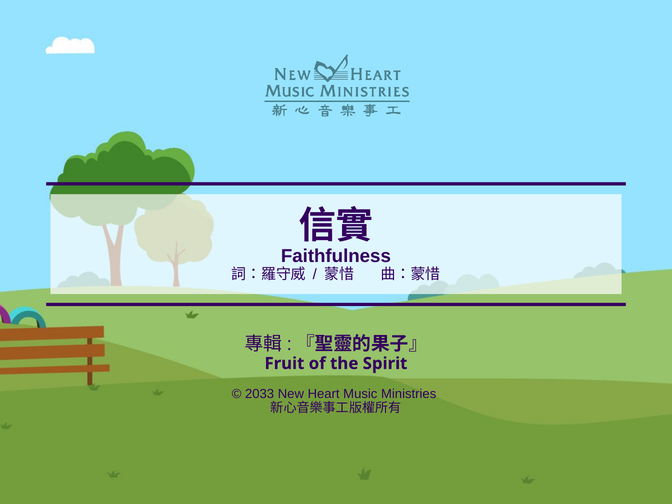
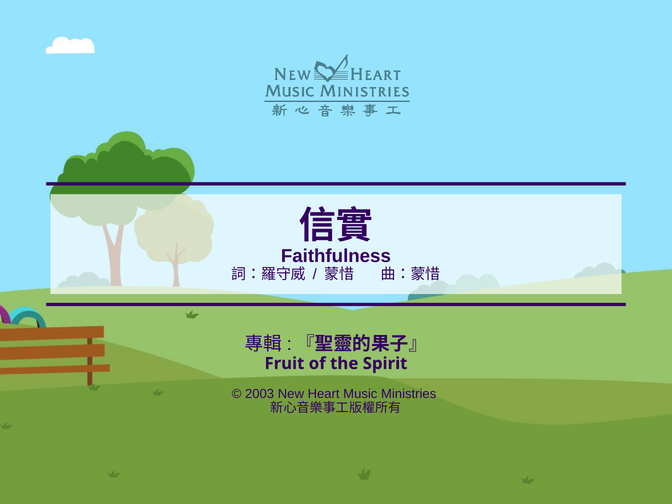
2033: 2033 -> 2003 (260, 394)
